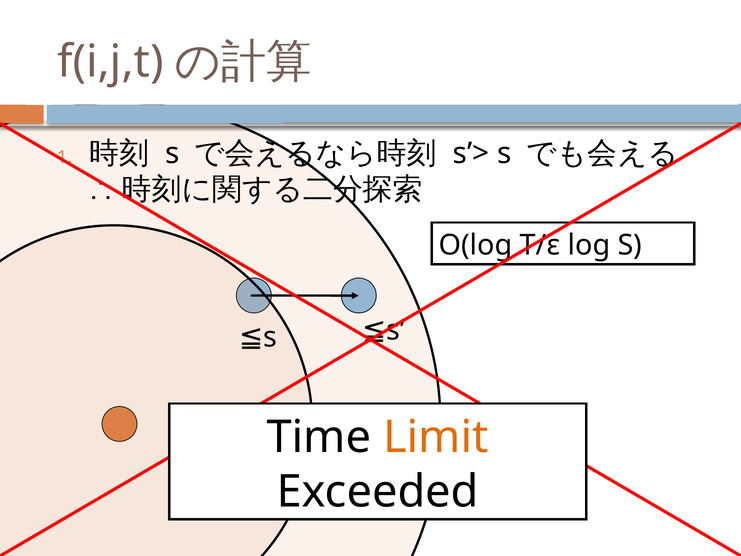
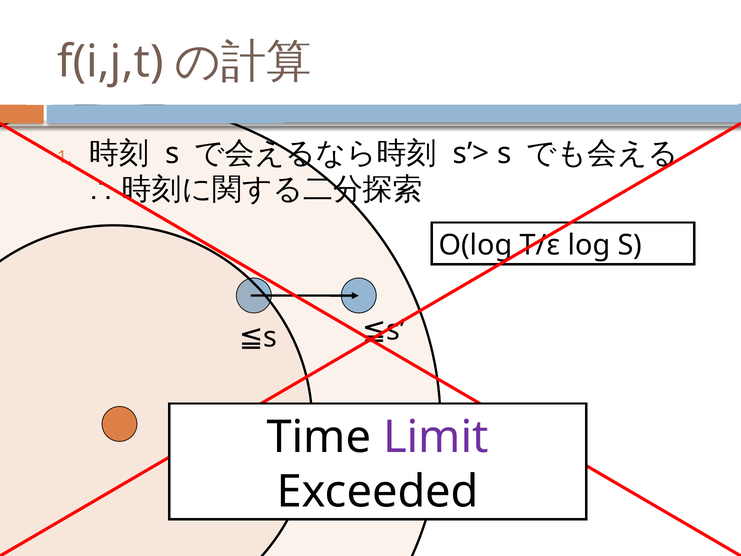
Limit colour: orange -> purple (436, 437)
